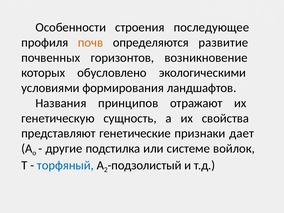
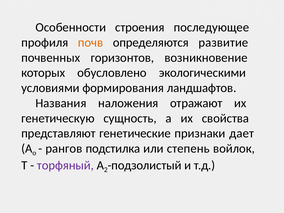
принципов: принципов -> наложения (128, 103)
другие: другие -> рангов (64, 149)
системе: системе -> степень (188, 149)
торфяный colour: blue -> purple (65, 165)
